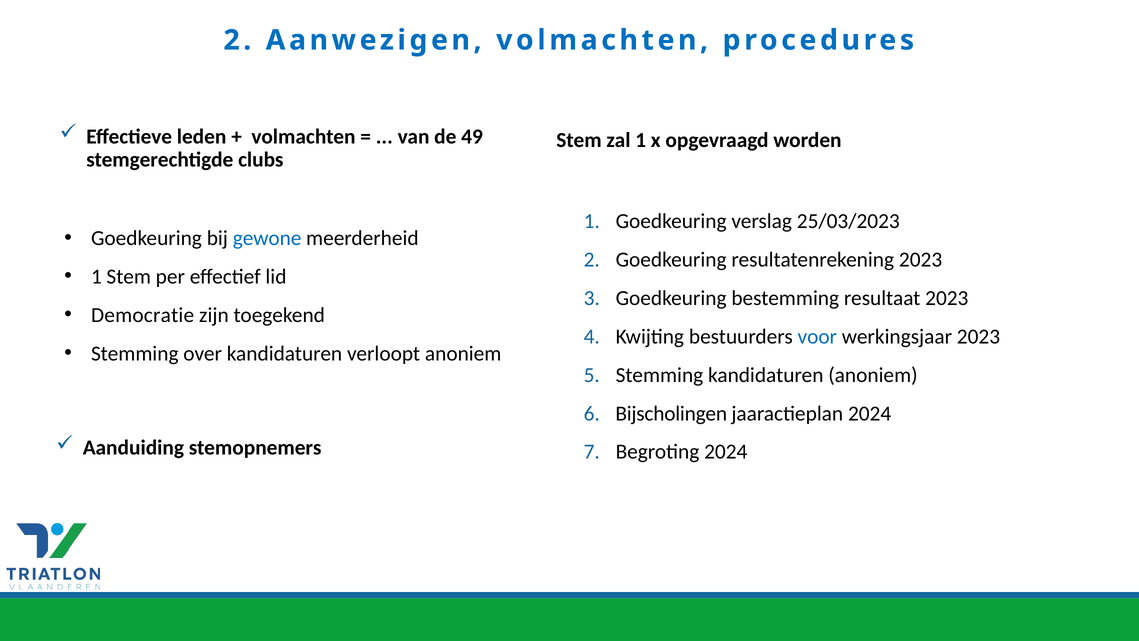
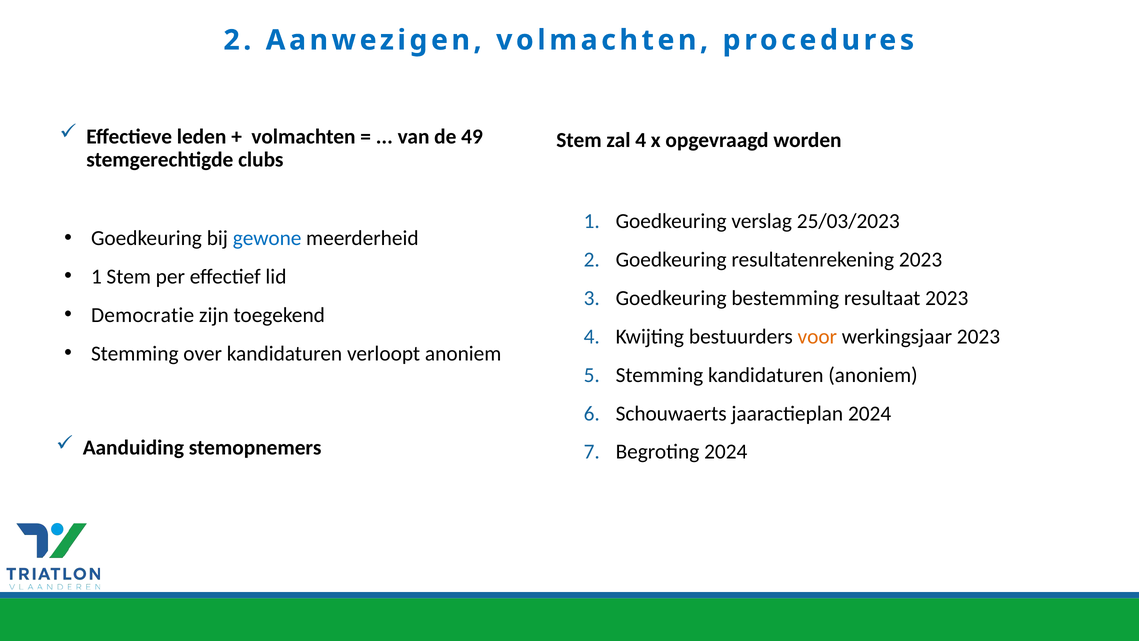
zal 1: 1 -> 4 (641, 140)
voor colour: blue -> orange (817, 336)
Bijscholingen: Bijscholingen -> Schouwaerts (671, 413)
